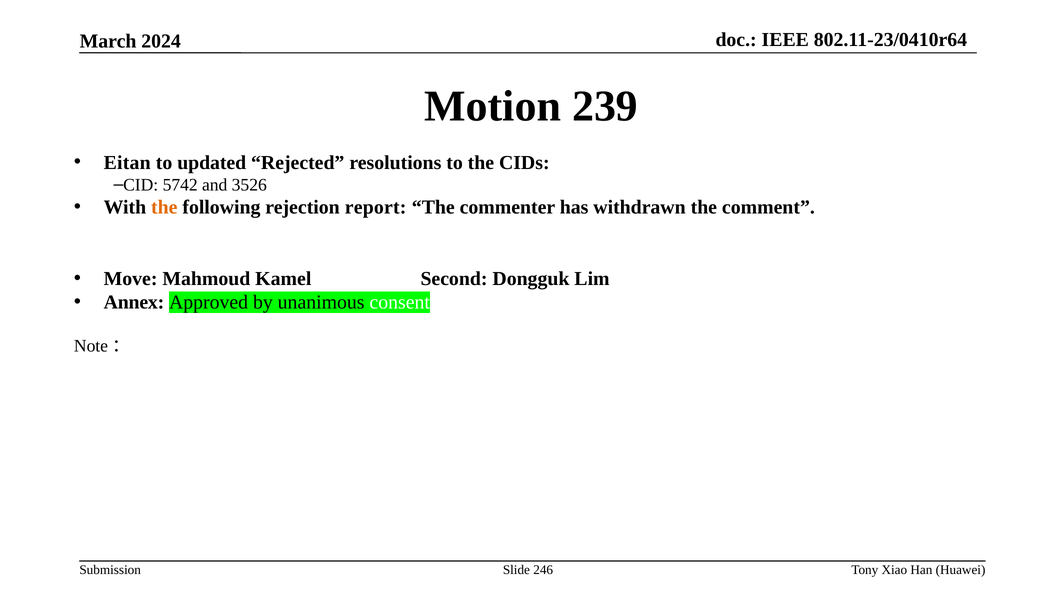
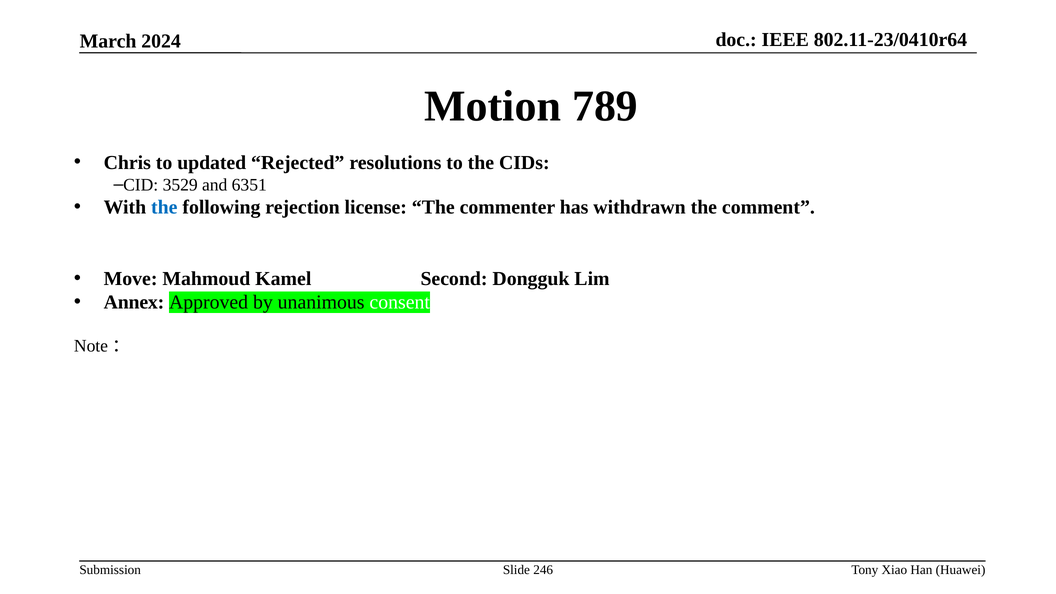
239: 239 -> 789 (605, 106)
Eitan: Eitan -> Chris (127, 162)
5742: 5742 -> 3529 (180, 185)
3526: 3526 -> 6351 (249, 185)
the colour: orange -> blue (164, 207)
report: report -> license (376, 207)
